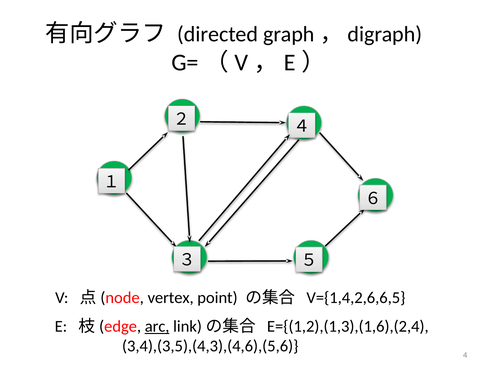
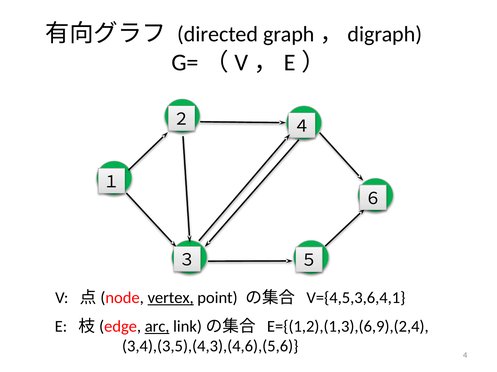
vertex underline: none -> present (171, 298)
V={1,4,2,6,6,5: V={1,4,2,6,6,5 -> V={4,5,3,6,4,1 (356, 298)
E={(1,2),(1,3),(1,6),(2,4: E={(1,2),(1,3),(1,6),(2,4 -> E={(1,2),(1,3),(6,9),(2,4 (348, 327)
